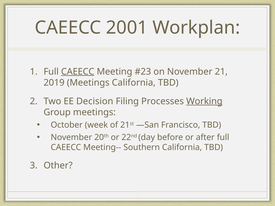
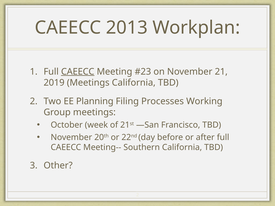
2001: 2001 -> 2013 (127, 28)
Decision: Decision -> Planning (95, 101)
Working underline: present -> none (204, 101)
